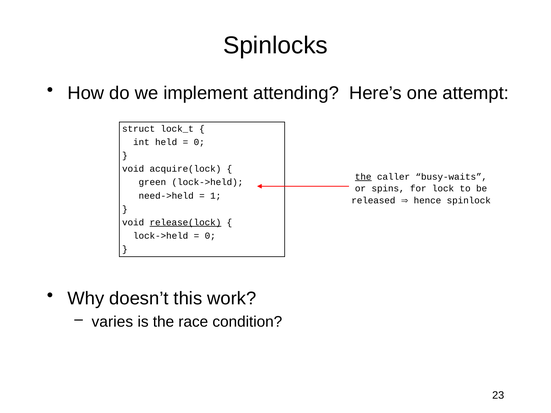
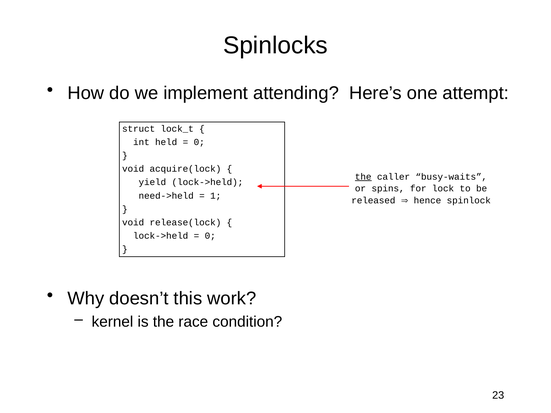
green: green -> yield (152, 182)
release(lock underline: present -> none (185, 223)
varies: varies -> kernel (112, 322)
